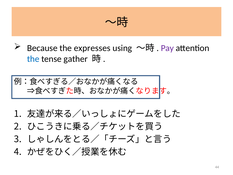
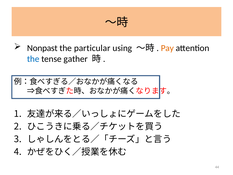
Because: Because -> Nonpast (42, 48)
expresses: expresses -> particular (92, 48)
Pay colour: purple -> orange (167, 48)
